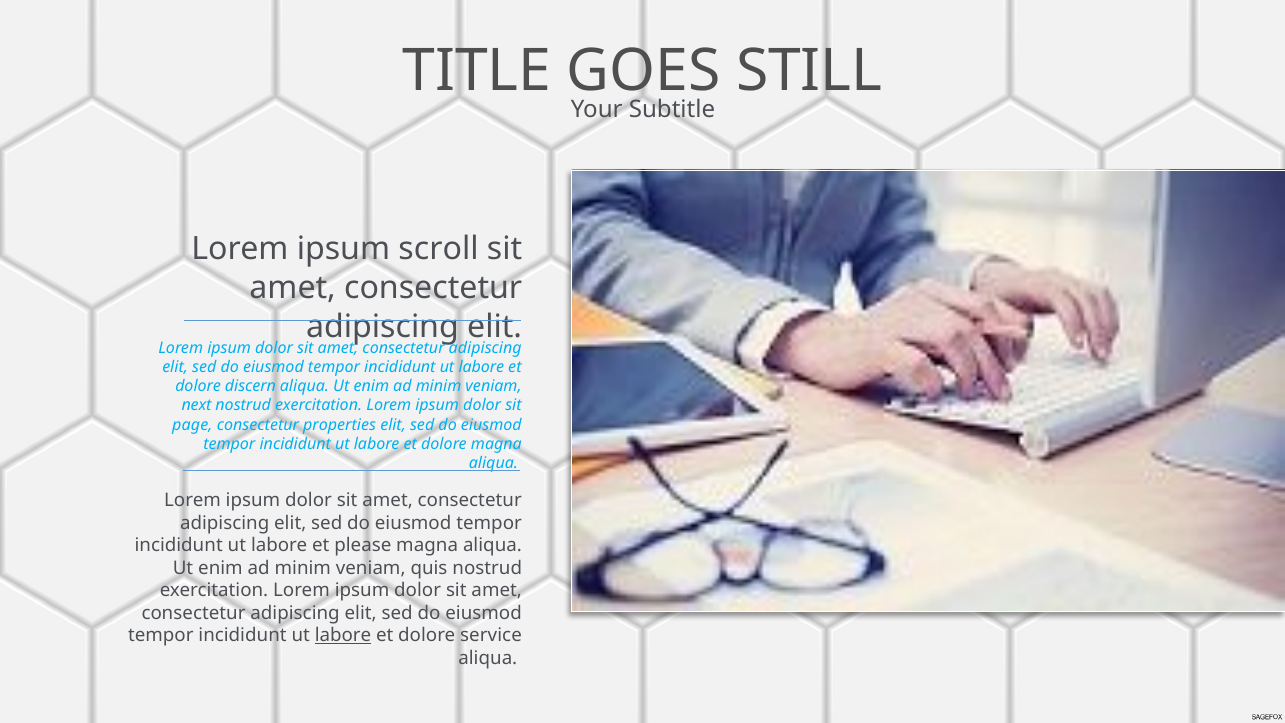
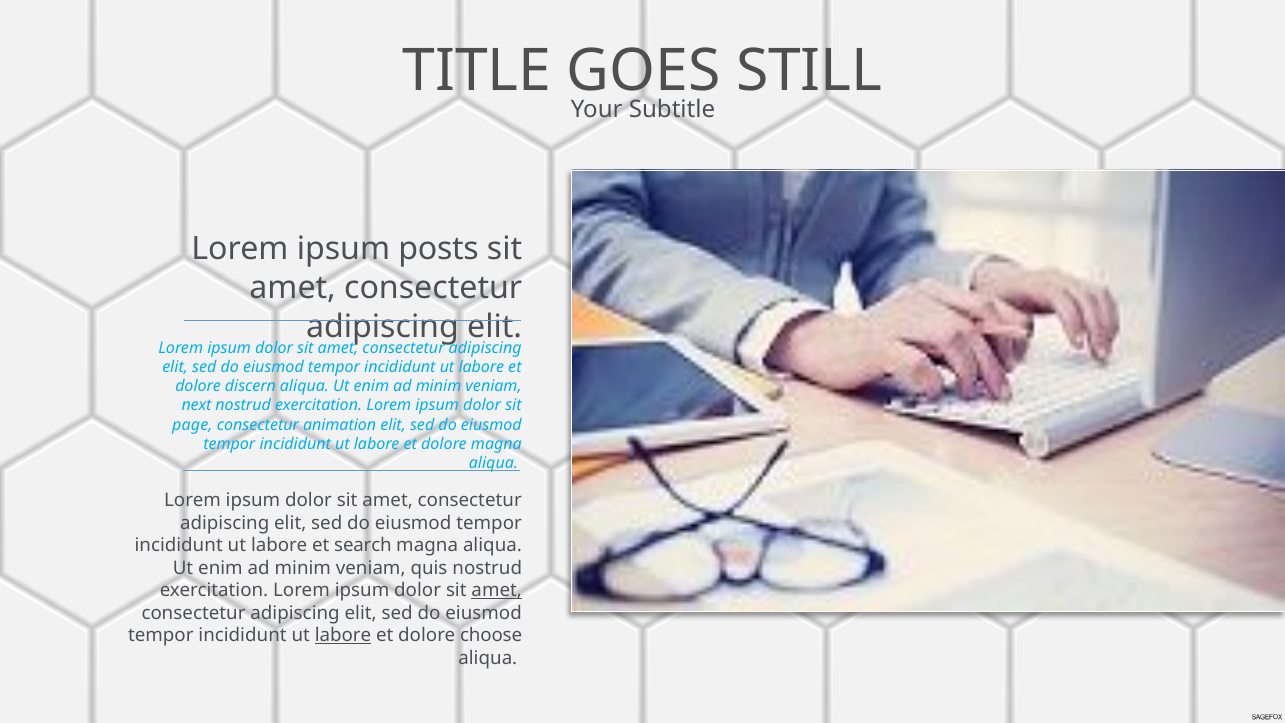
scroll: scroll -> posts (439, 249)
properties: properties -> animation (340, 425)
please: please -> search (363, 546)
amet underline: none -> present (497, 591)
service: service -> choose (491, 636)
